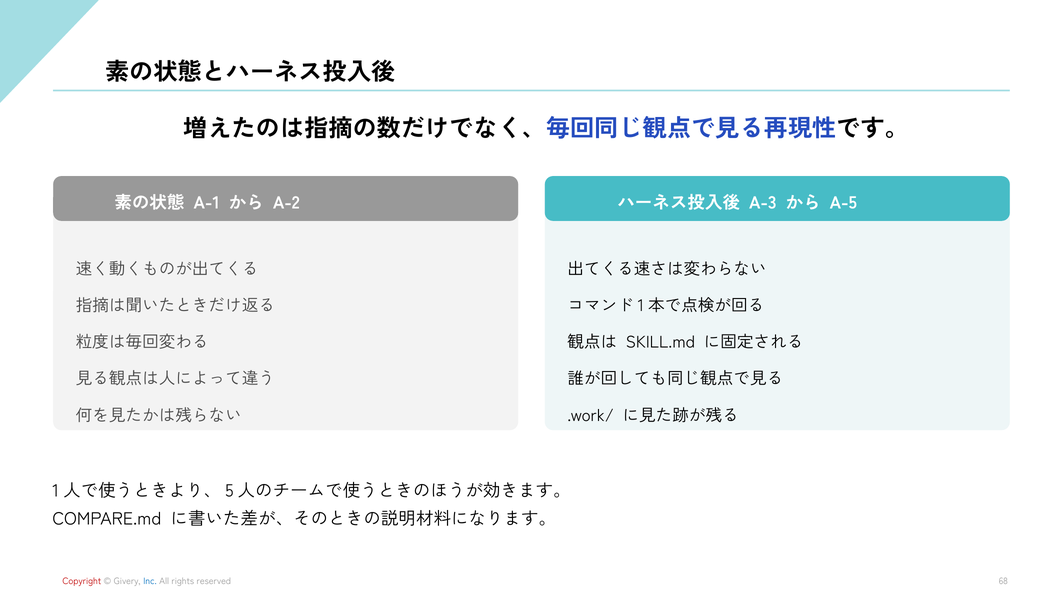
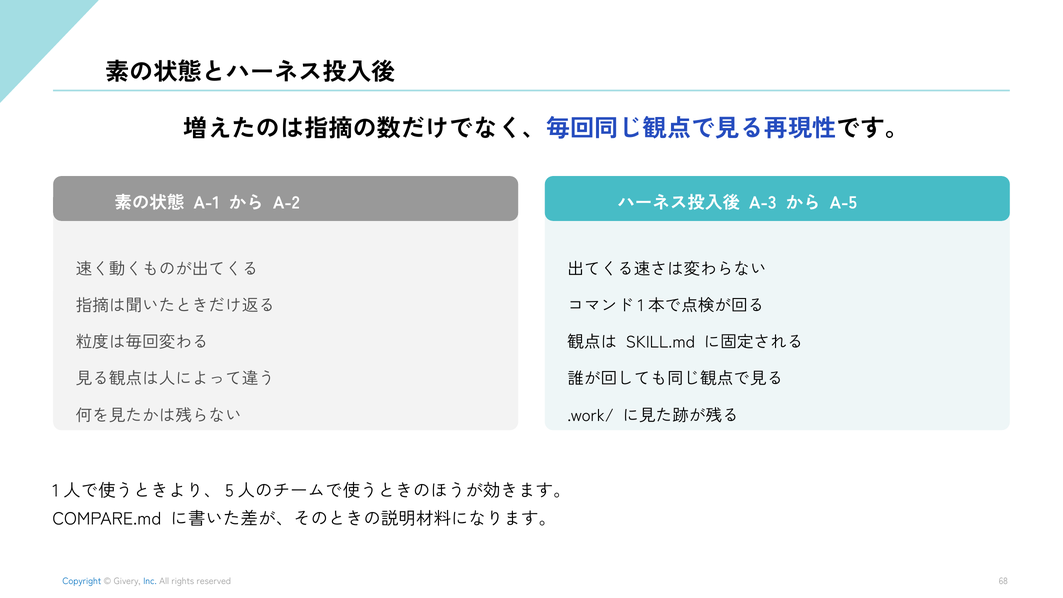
Copyright colour: red -> blue (82, 581)
